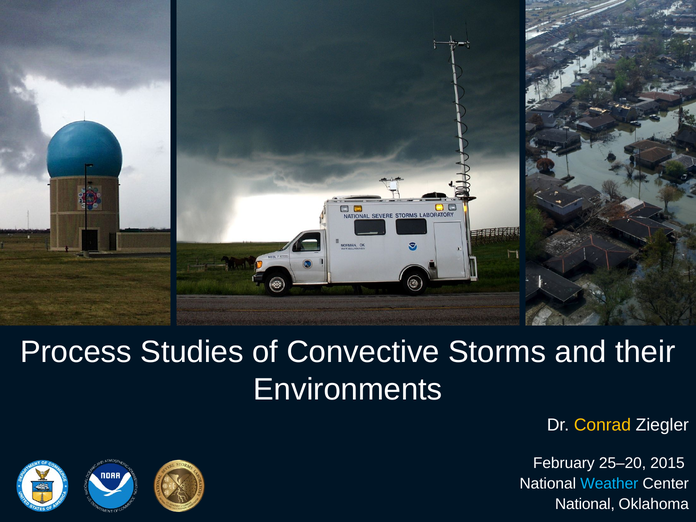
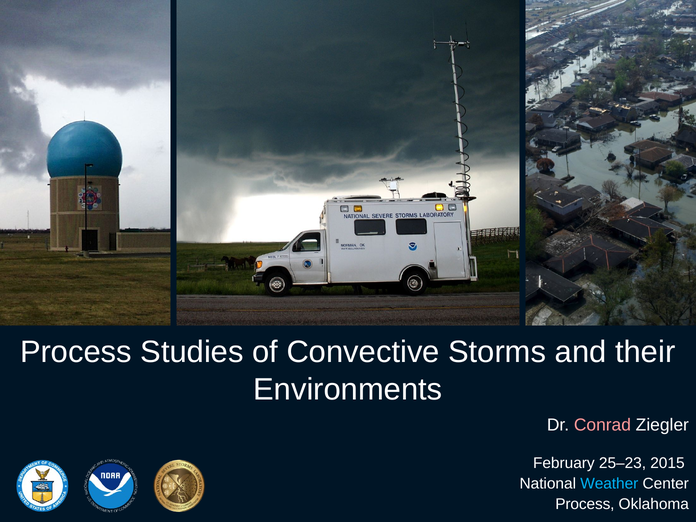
Conrad colour: yellow -> pink (602, 425)
25–20: 25–20 -> 25–23 (623, 463)
National: National -> Process (585, 504)
